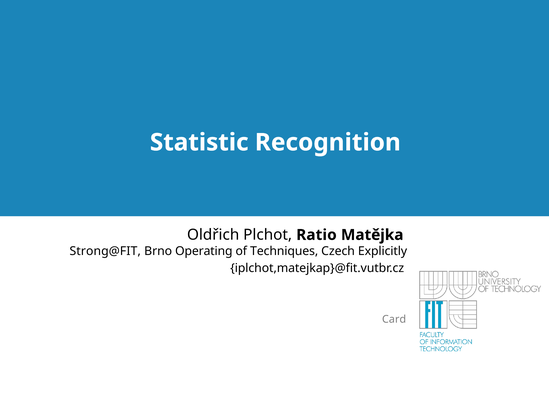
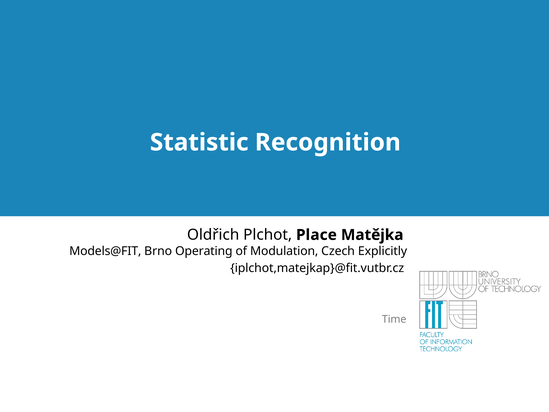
Ratio: Ratio -> Place (316, 235)
Strong@FIT: Strong@FIT -> Models@FIT (105, 251)
Techniques: Techniques -> Modulation (284, 251)
Card: Card -> Time (394, 319)
